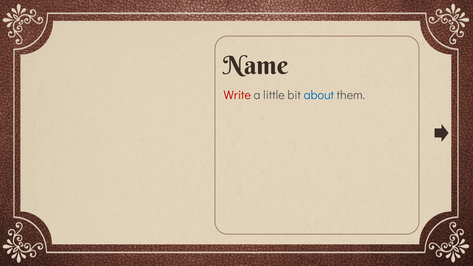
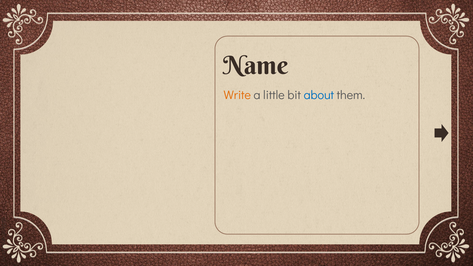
Write colour: red -> orange (237, 95)
